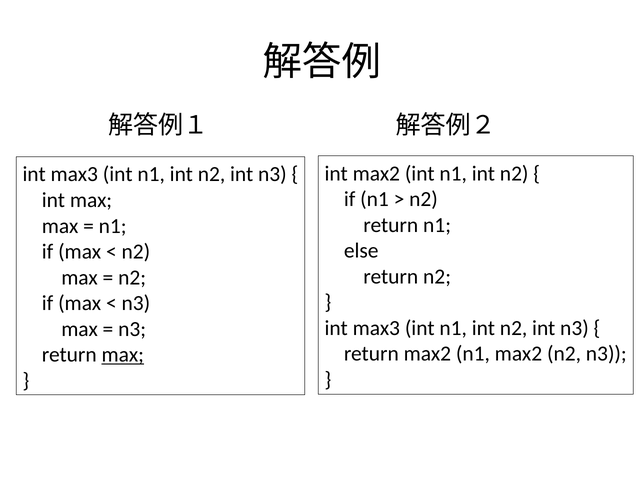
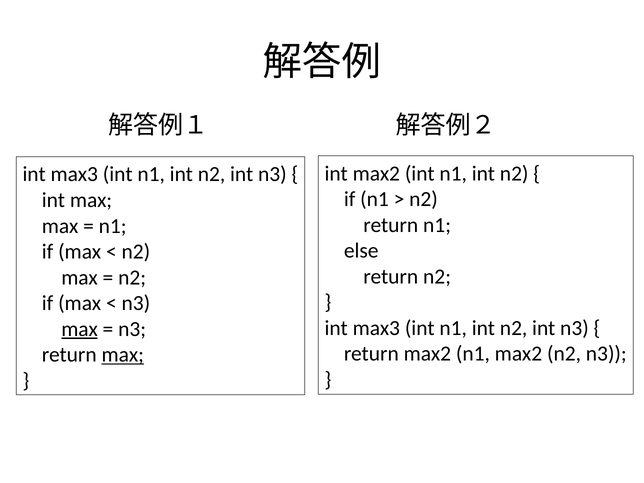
max underline: none -> present (80, 329)
